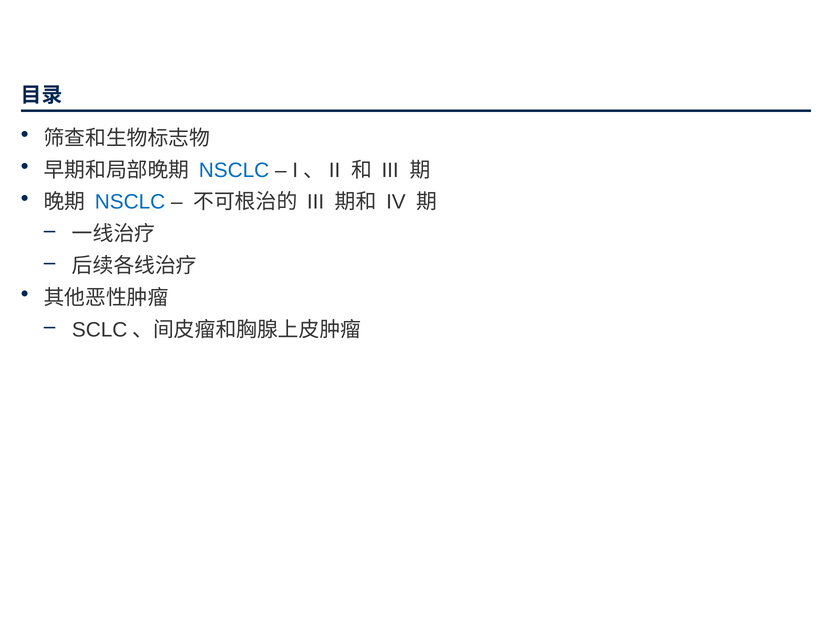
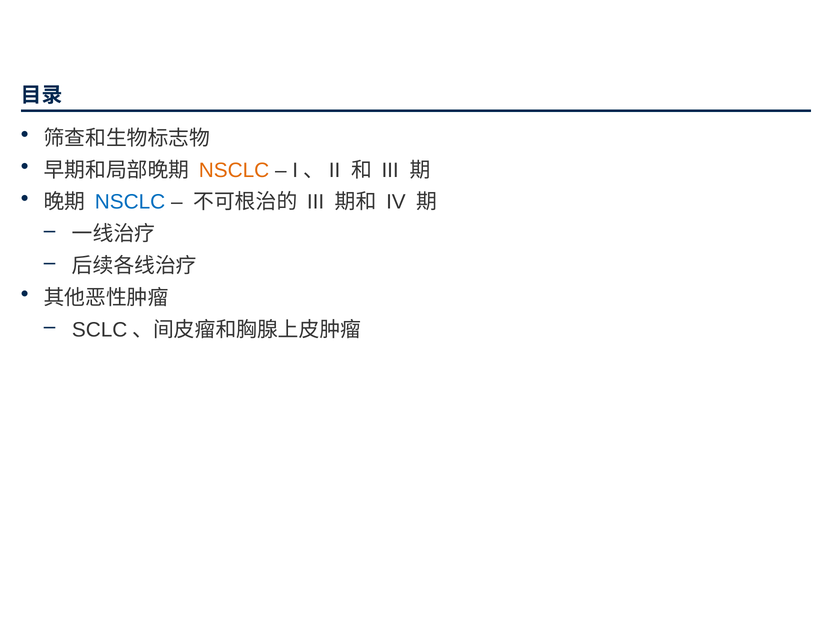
NSCLC colour: blue -> orange (234, 170)
